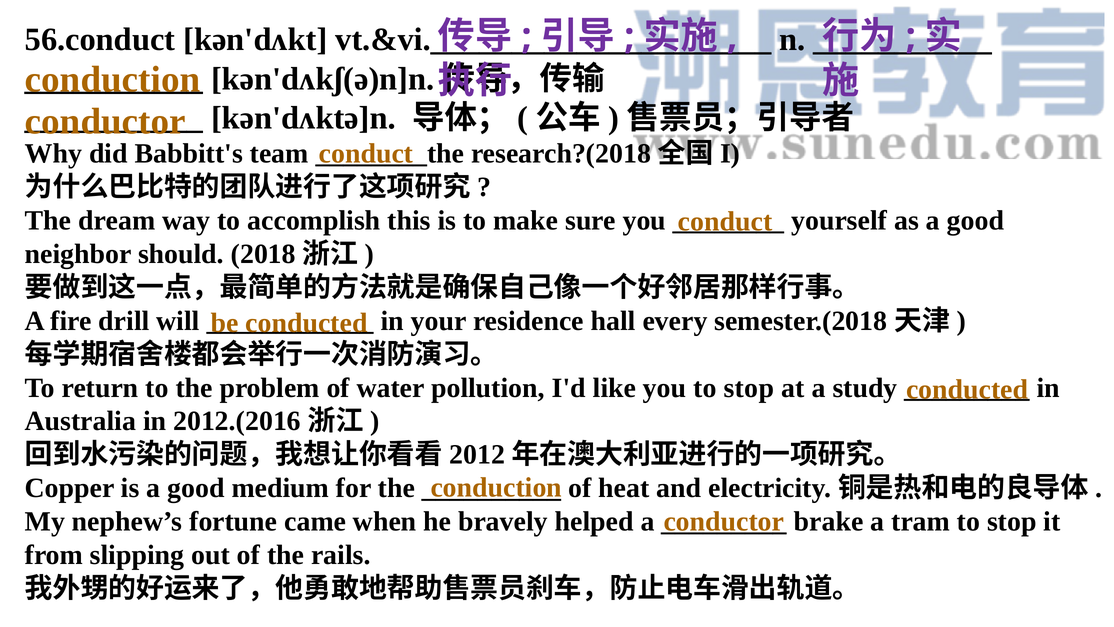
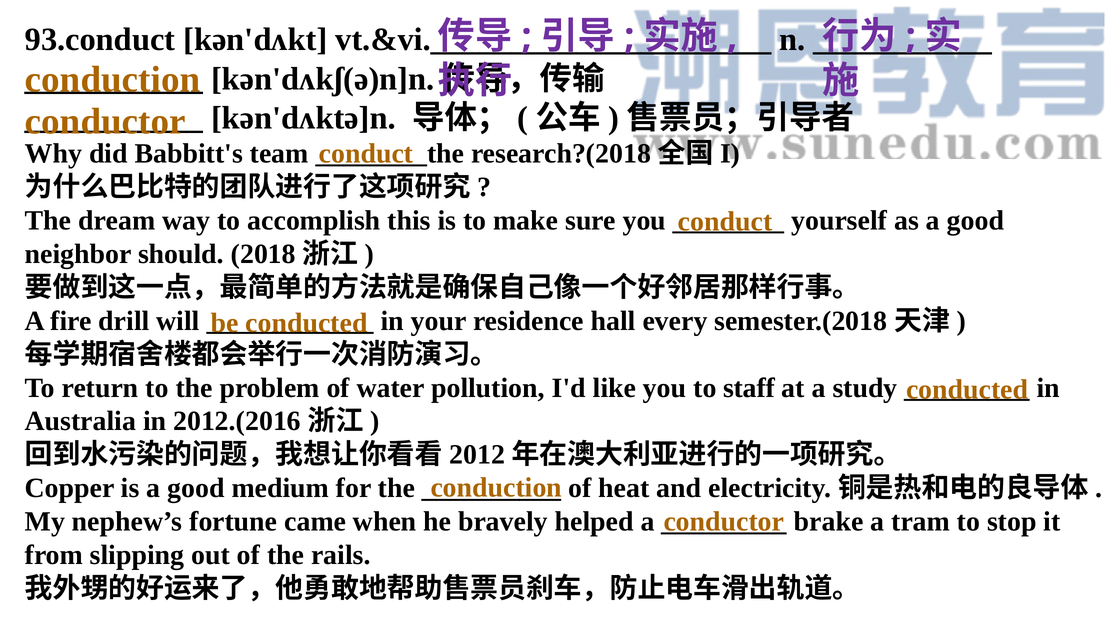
56.conduct: 56.conduct -> 93.conduct (100, 40)
you to stop: stop -> staff (749, 388)
